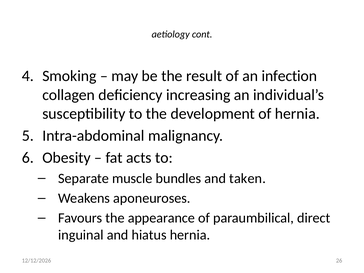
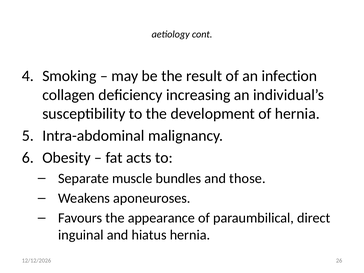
taken: taken -> those (247, 178)
